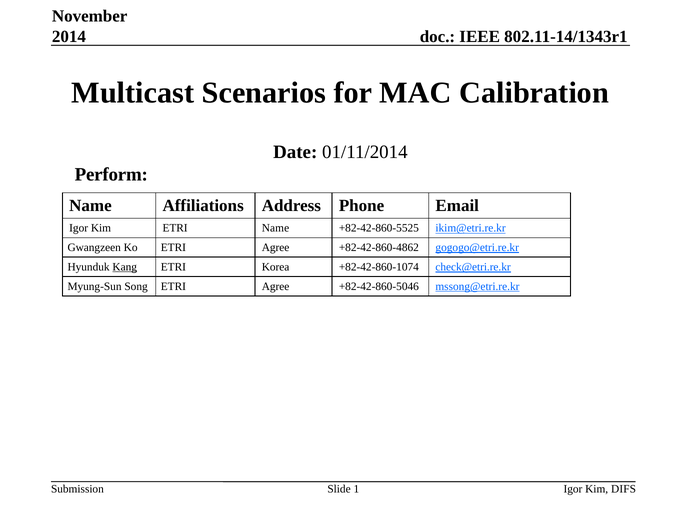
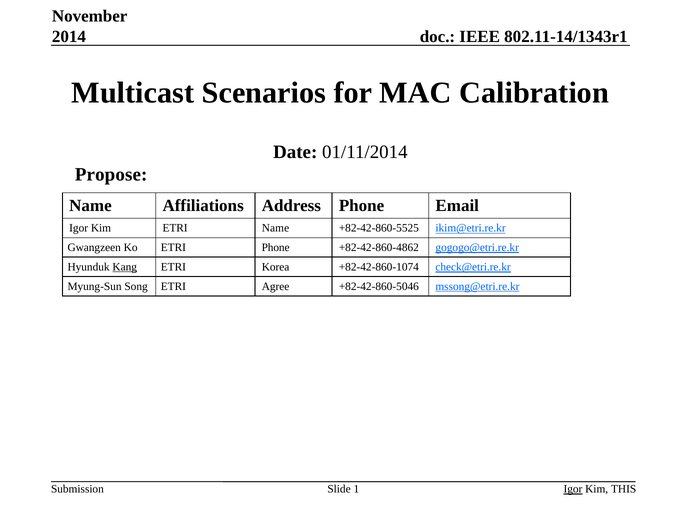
Perform: Perform -> Propose (111, 175)
Ko ETRI Agree: Agree -> Phone (276, 248)
Igor underline: none -> present (573, 490)
DIFS: DIFS -> THIS (624, 490)
